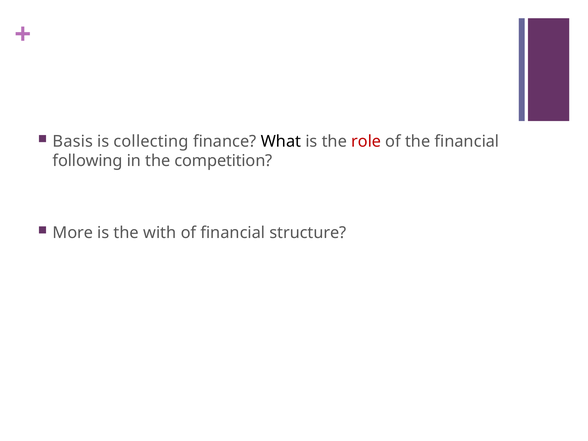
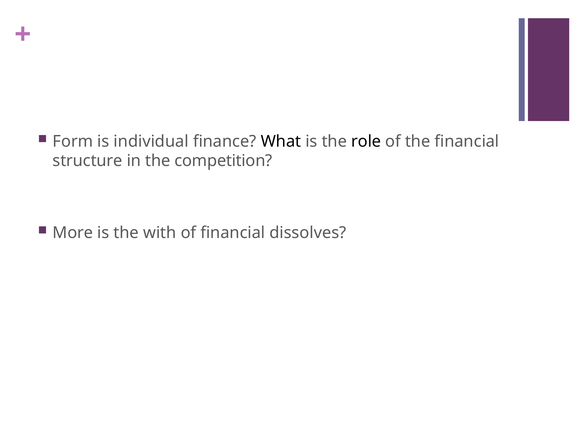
Basis: Basis -> Form (73, 141)
collecting: collecting -> individual (151, 141)
role colour: red -> black (366, 141)
following: following -> structure (88, 161)
structure: structure -> dissolves (308, 233)
